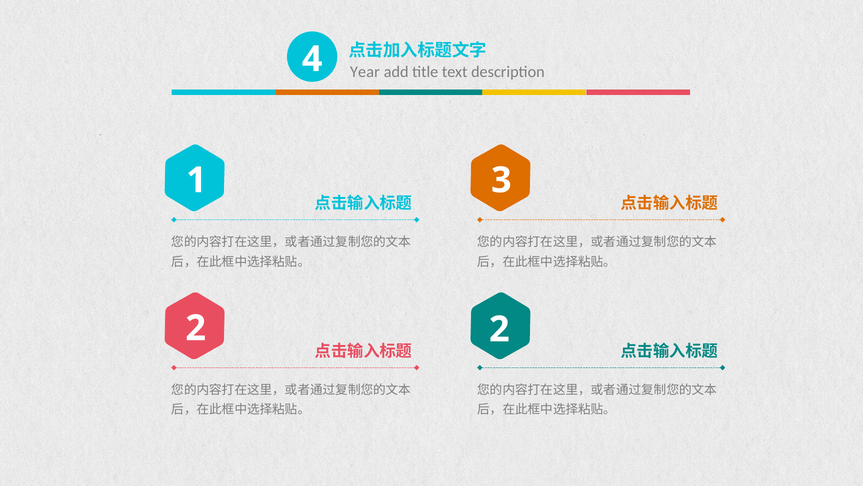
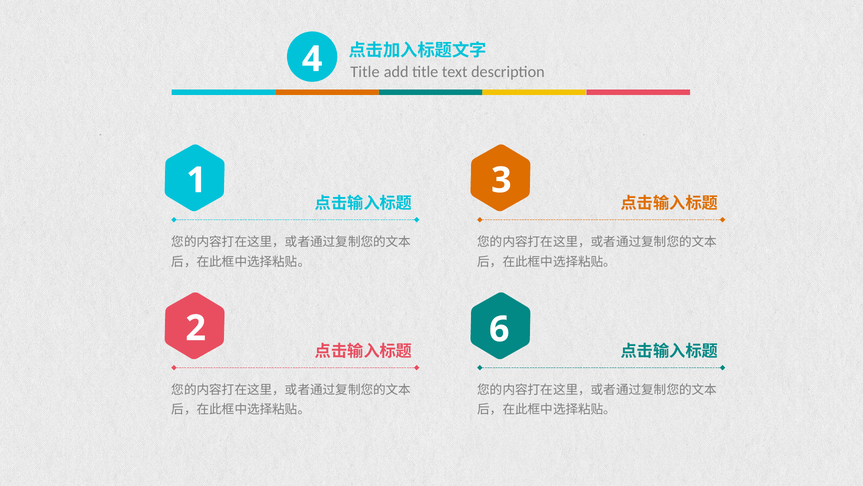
Year: Year -> Title (365, 72)
2 2: 2 -> 6 (499, 329)
